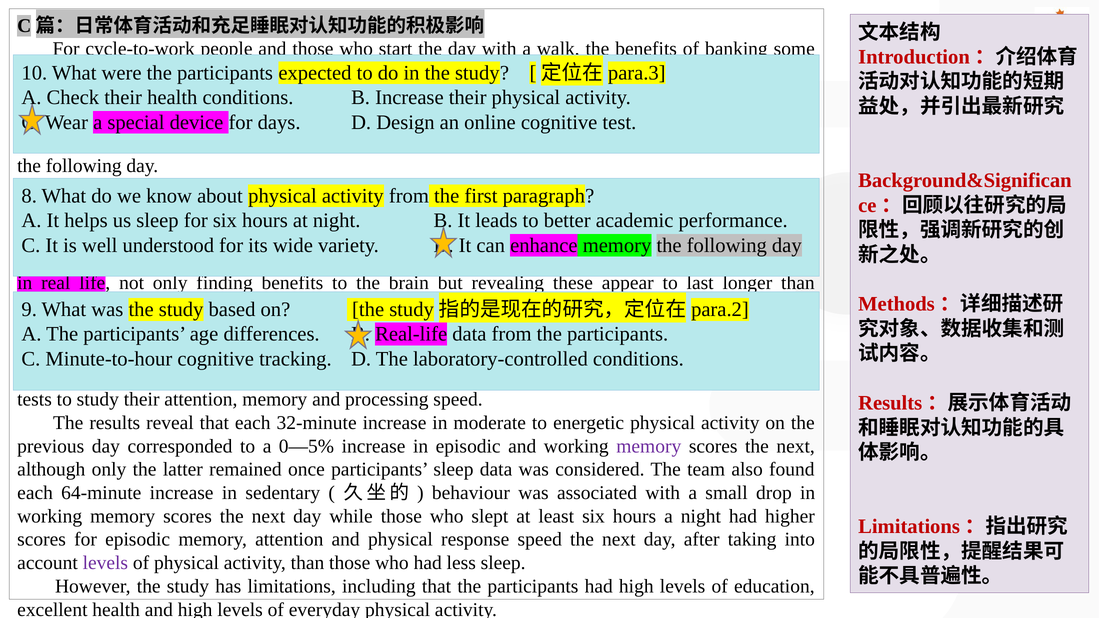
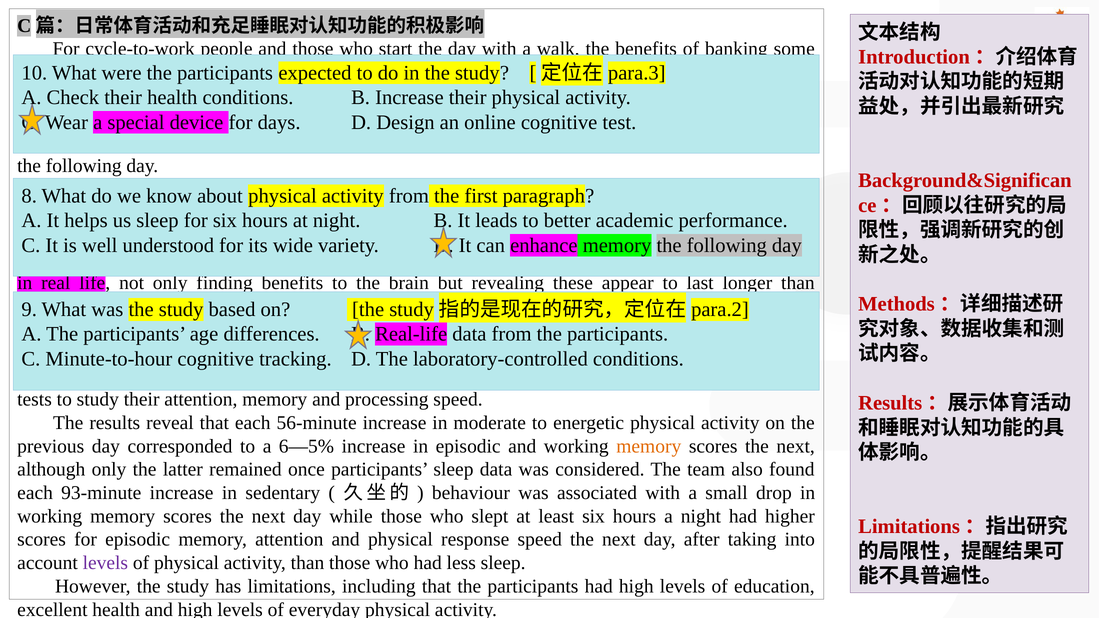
32-minute: 32-minute -> 56-minute (317, 423)
0—5%: 0—5% -> 6—5% (306, 446)
memory colour: purple -> orange (649, 446)
64-minute: 64-minute -> 93-minute (101, 493)
